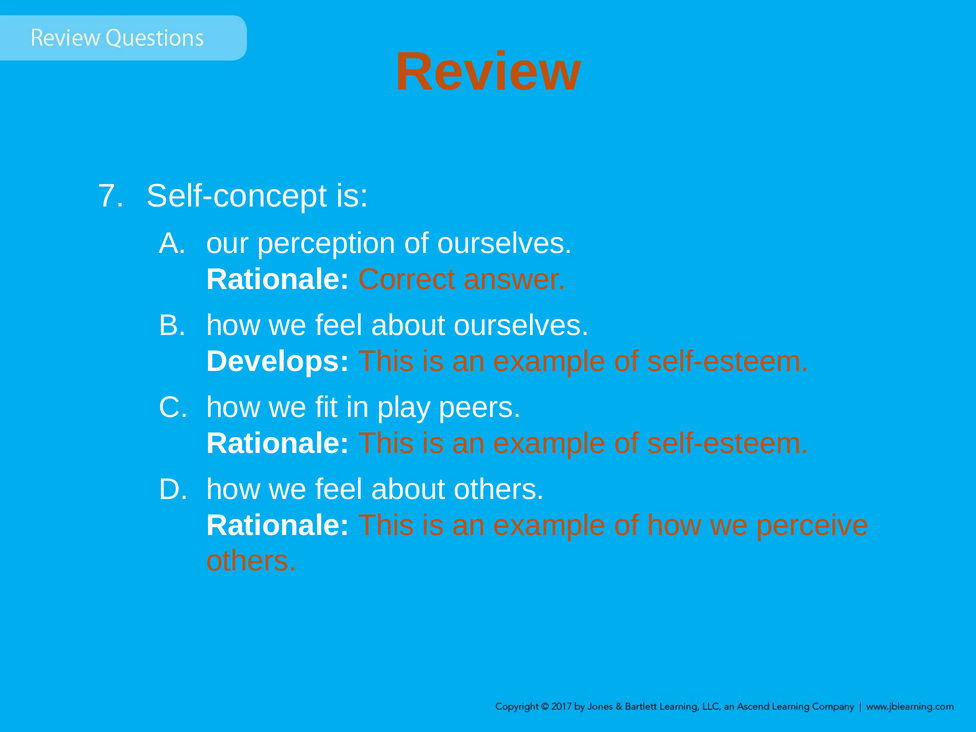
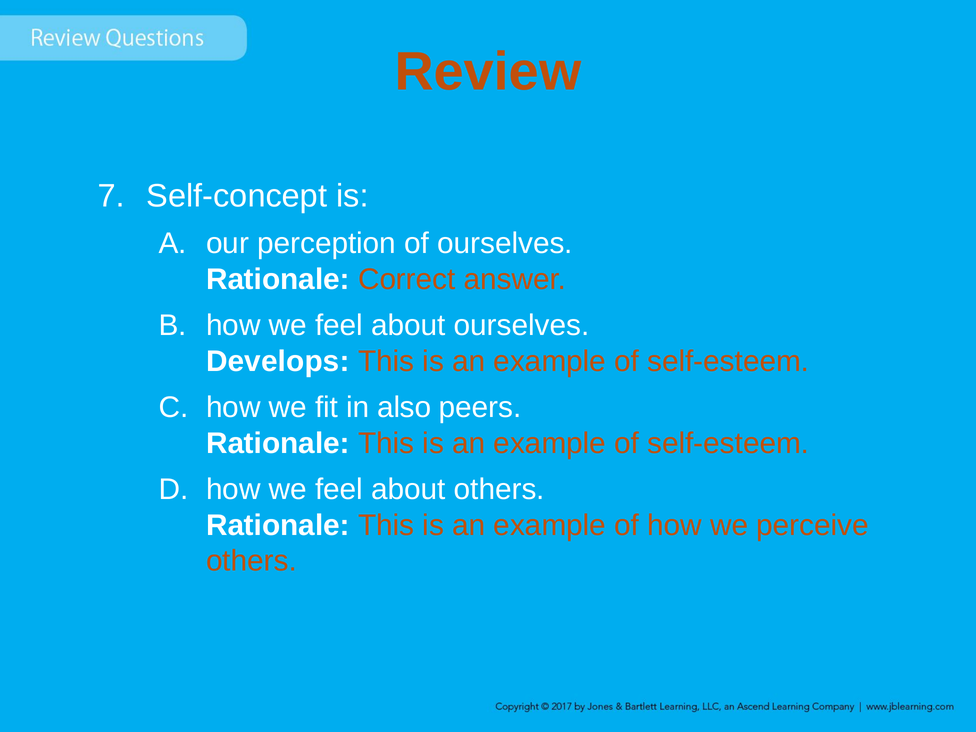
play: play -> also (404, 408)
